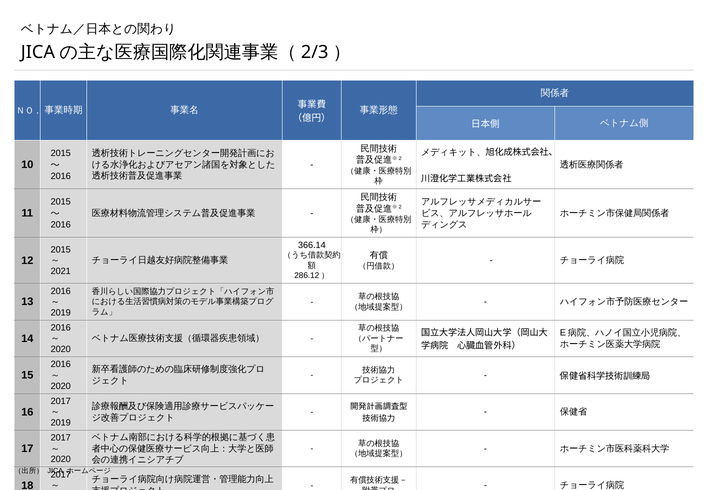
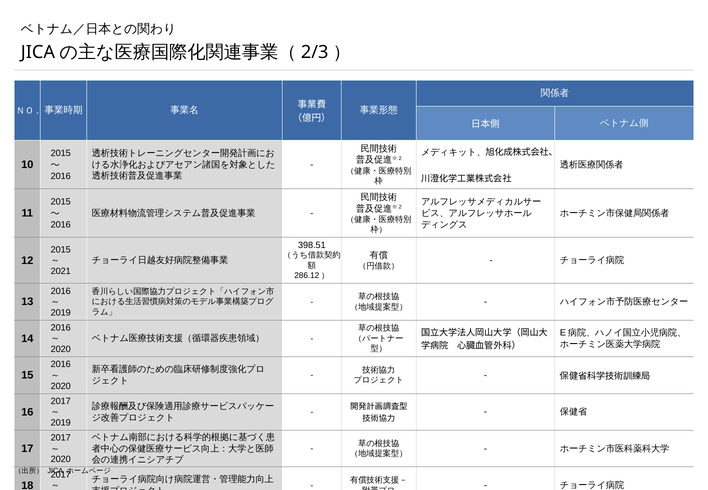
366.14: 366.14 -> 398.51 (312, 245)
